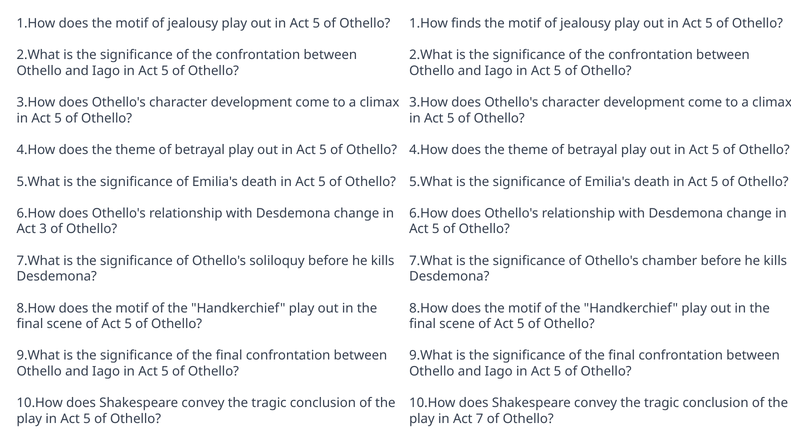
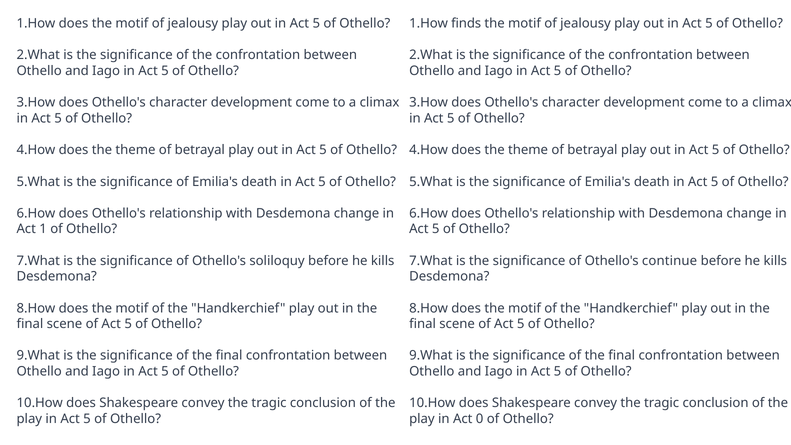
3: 3 -> 1 (43, 229)
chamber: chamber -> continue (670, 261)
7: 7 -> 0 (480, 419)
